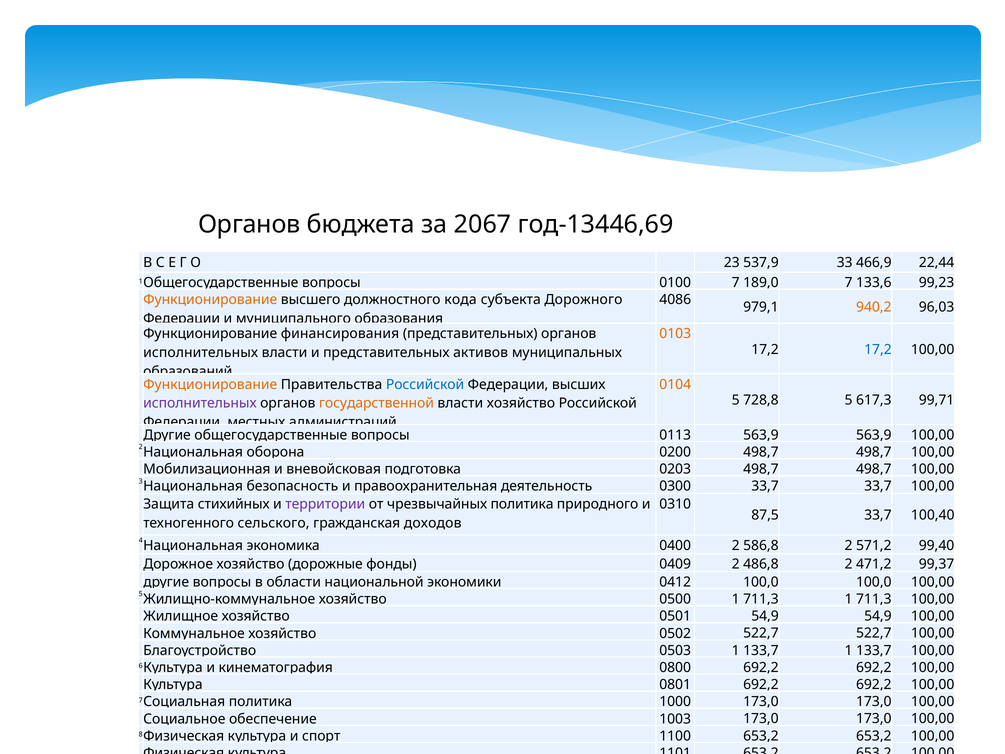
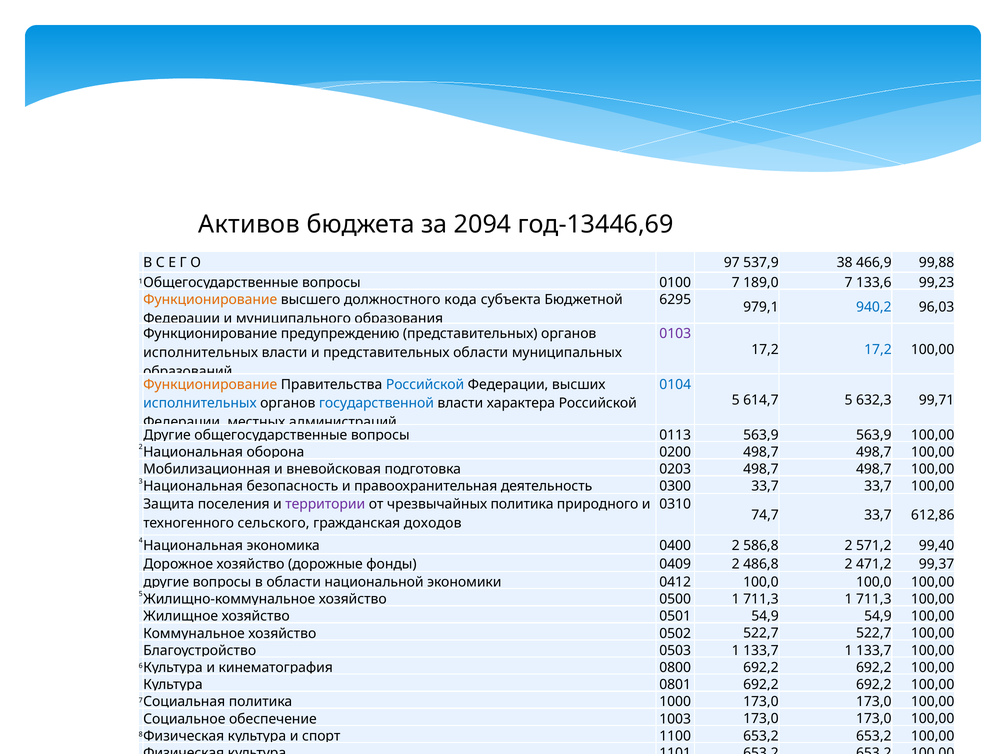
Органов: Органов -> Активов (249, 225)
2067: 2067 -> 2094 (483, 225)
23: 23 -> 97 (732, 263)
33: 33 -> 38 (845, 263)
22,44: 22,44 -> 99,88 (937, 263)
Дорожного: Дорожного -> Бюджетной (584, 300)
4086: 4086 -> 6295 (675, 300)
940,2 colour: orange -> blue (874, 307)
финансирования: финансирования -> предупреждению (340, 334)
0103 colour: orange -> purple (675, 334)
представительных активов: активов -> области (481, 353)
0104 colour: orange -> blue (675, 384)
728,8: 728,8 -> 614,7 (761, 400)
617,3: 617,3 -> 632,3 (874, 400)
исполнительных colour: purple -> blue (200, 403)
государственной colour: orange -> blue (376, 403)
власти хозяйство: хозяйство -> характера (521, 403)
стихийных: стихийных -> поселения (234, 504)
87,5: 87,5 -> 74,7 (765, 515)
100,40: 100,40 -> 612,86 (933, 515)
